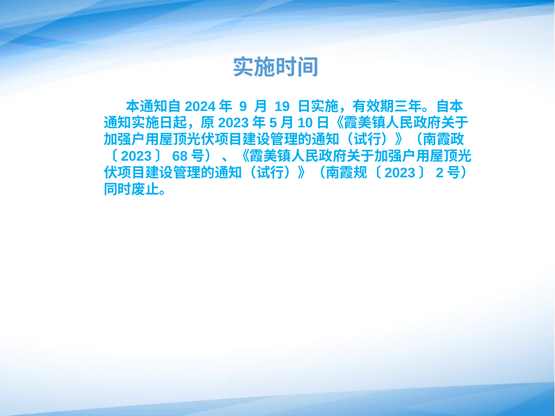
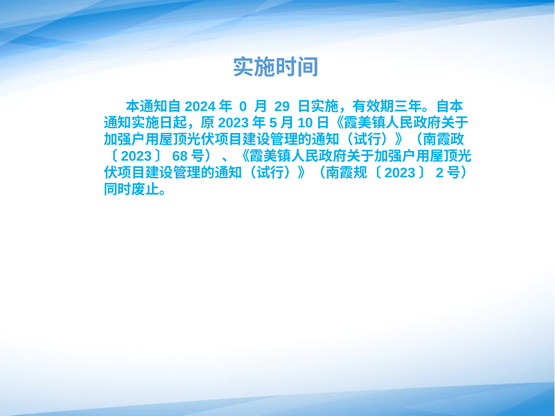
9: 9 -> 0 (243, 107)
19: 19 -> 29 (282, 107)
